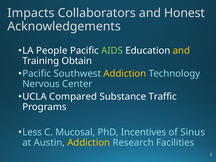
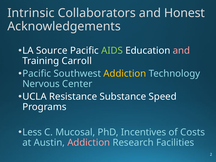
Impacts: Impacts -> Intrinsic (31, 13)
People: People -> Source (52, 51)
and colour: yellow -> pink (181, 51)
Obtain: Obtain -> Carroll (77, 61)
Compared: Compared -> Resistance (73, 97)
Traffic: Traffic -> Speed (163, 97)
Sinus: Sinus -> Costs (193, 132)
Addiction colour: yellow -> pink (89, 143)
